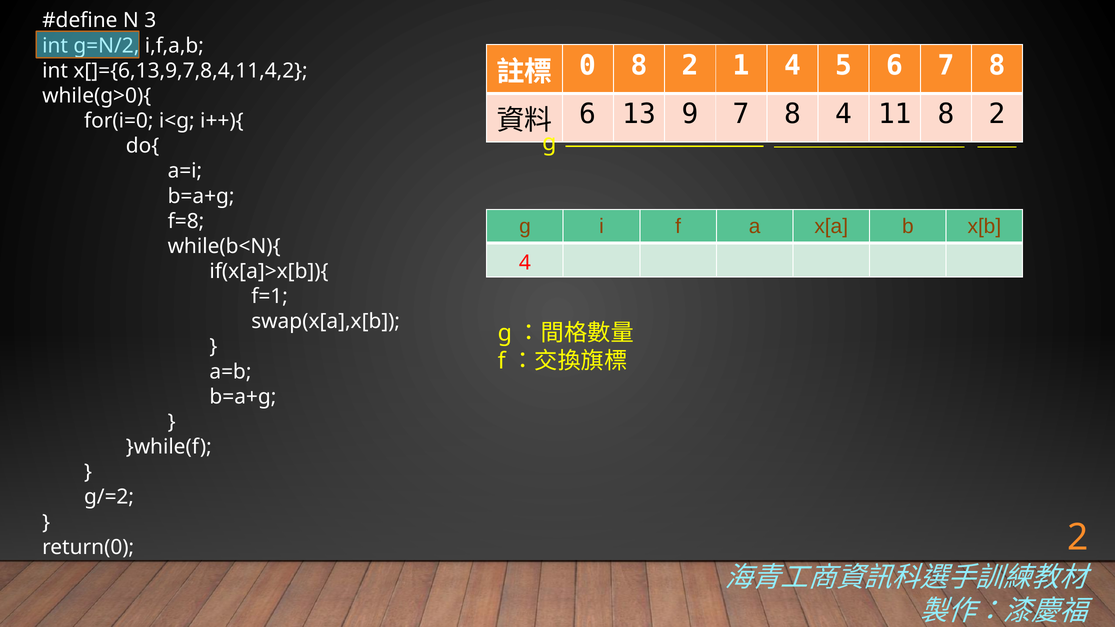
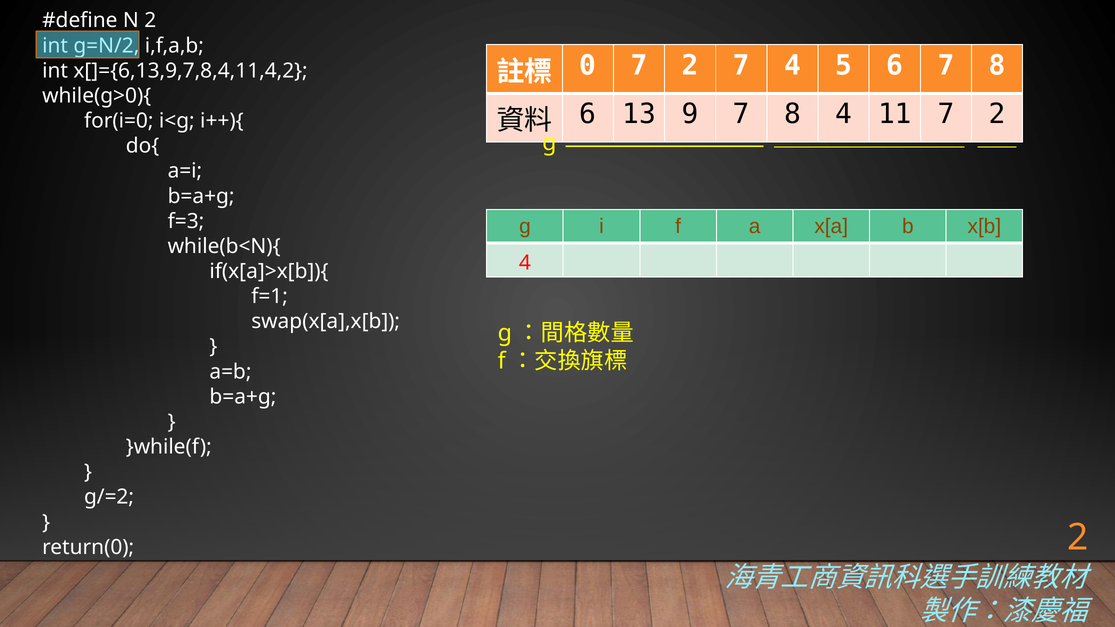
3: 3 -> 2 (150, 21)
0 8: 8 -> 7 (639, 65)
2 1: 1 -> 7 (741, 65)
11 8: 8 -> 7 (946, 114)
f=8: f=8 -> f=3 (186, 221)
